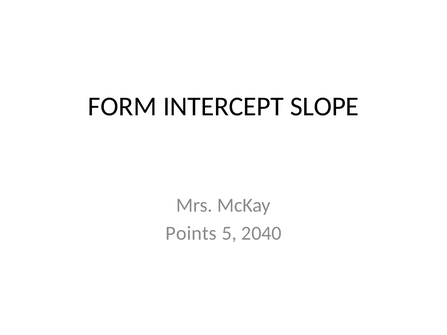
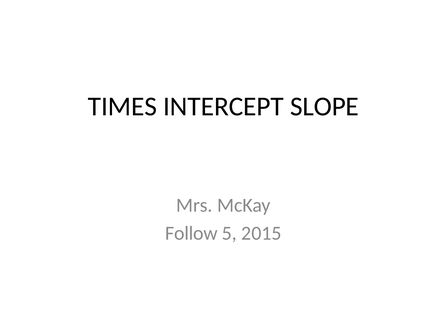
FORM: FORM -> TIMES (122, 107)
Points: Points -> Follow (191, 233)
2040: 2040 -> 2015 (261, 233)
